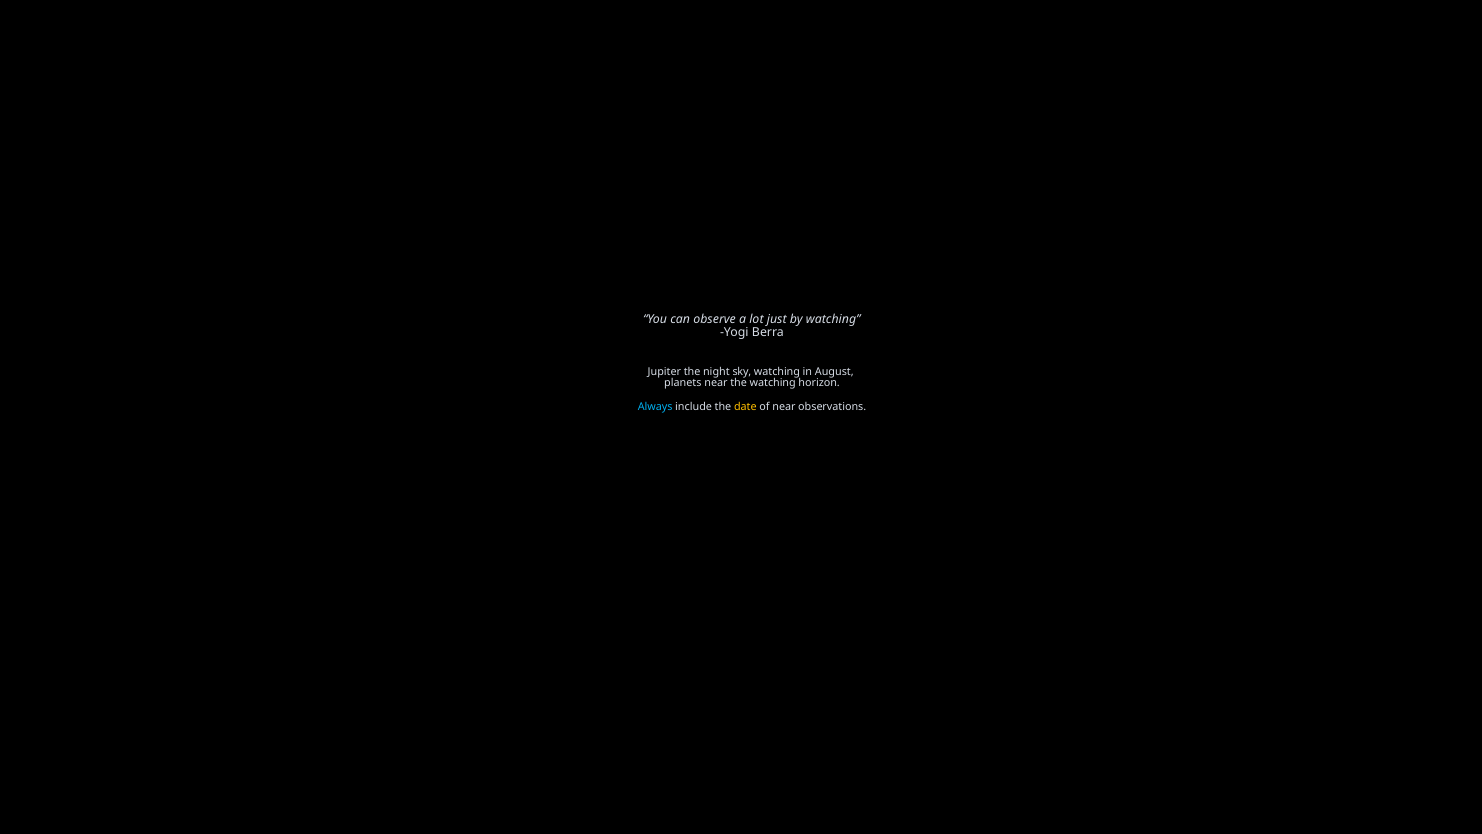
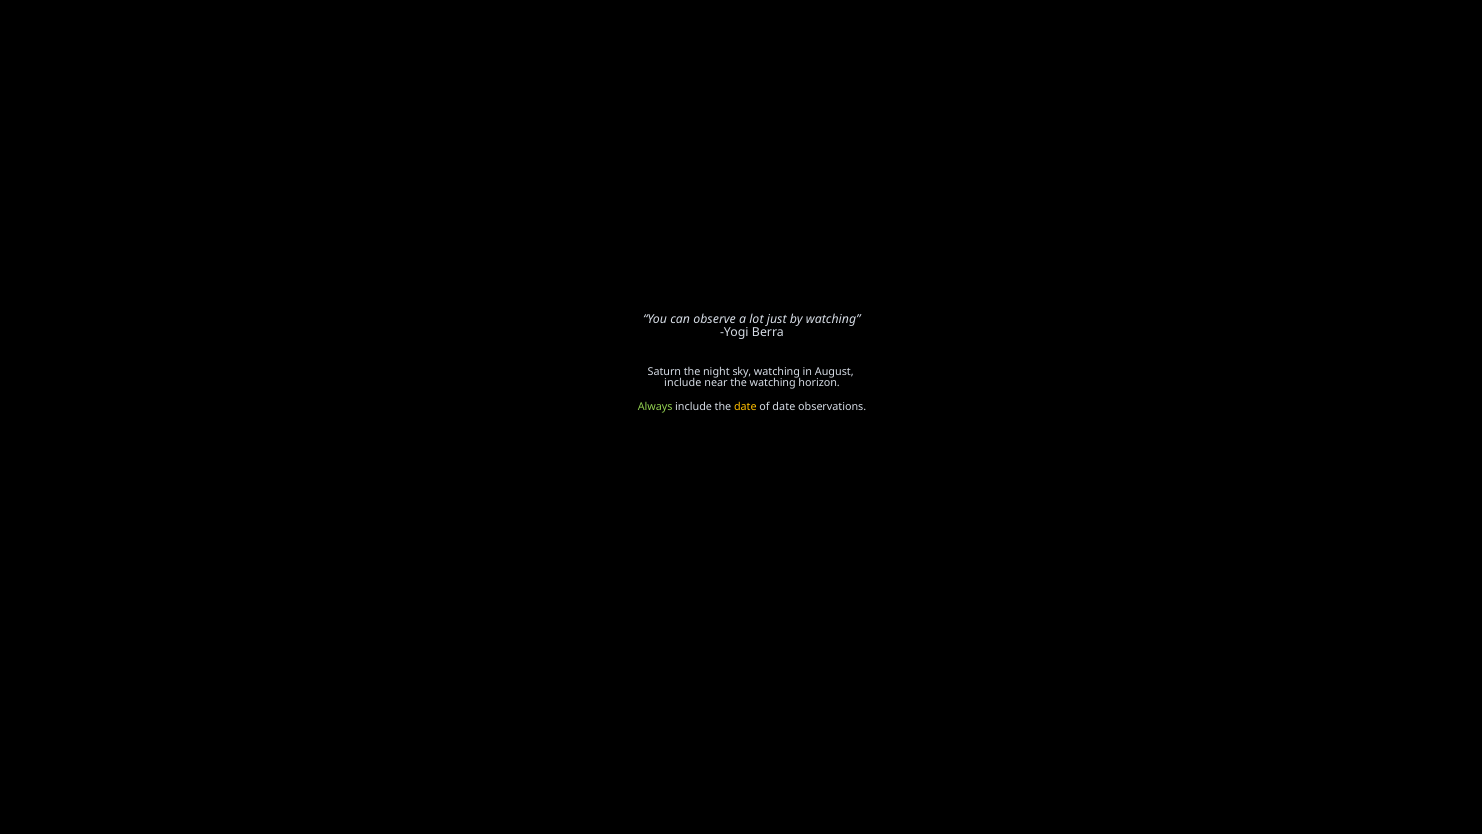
Jupiter: Jupiter -> Saturn (664, 371)
planets: planets -> include (683, 383)
Always colour: light blue -> light green (655, 406)
of near: near -> date (784, 406)
